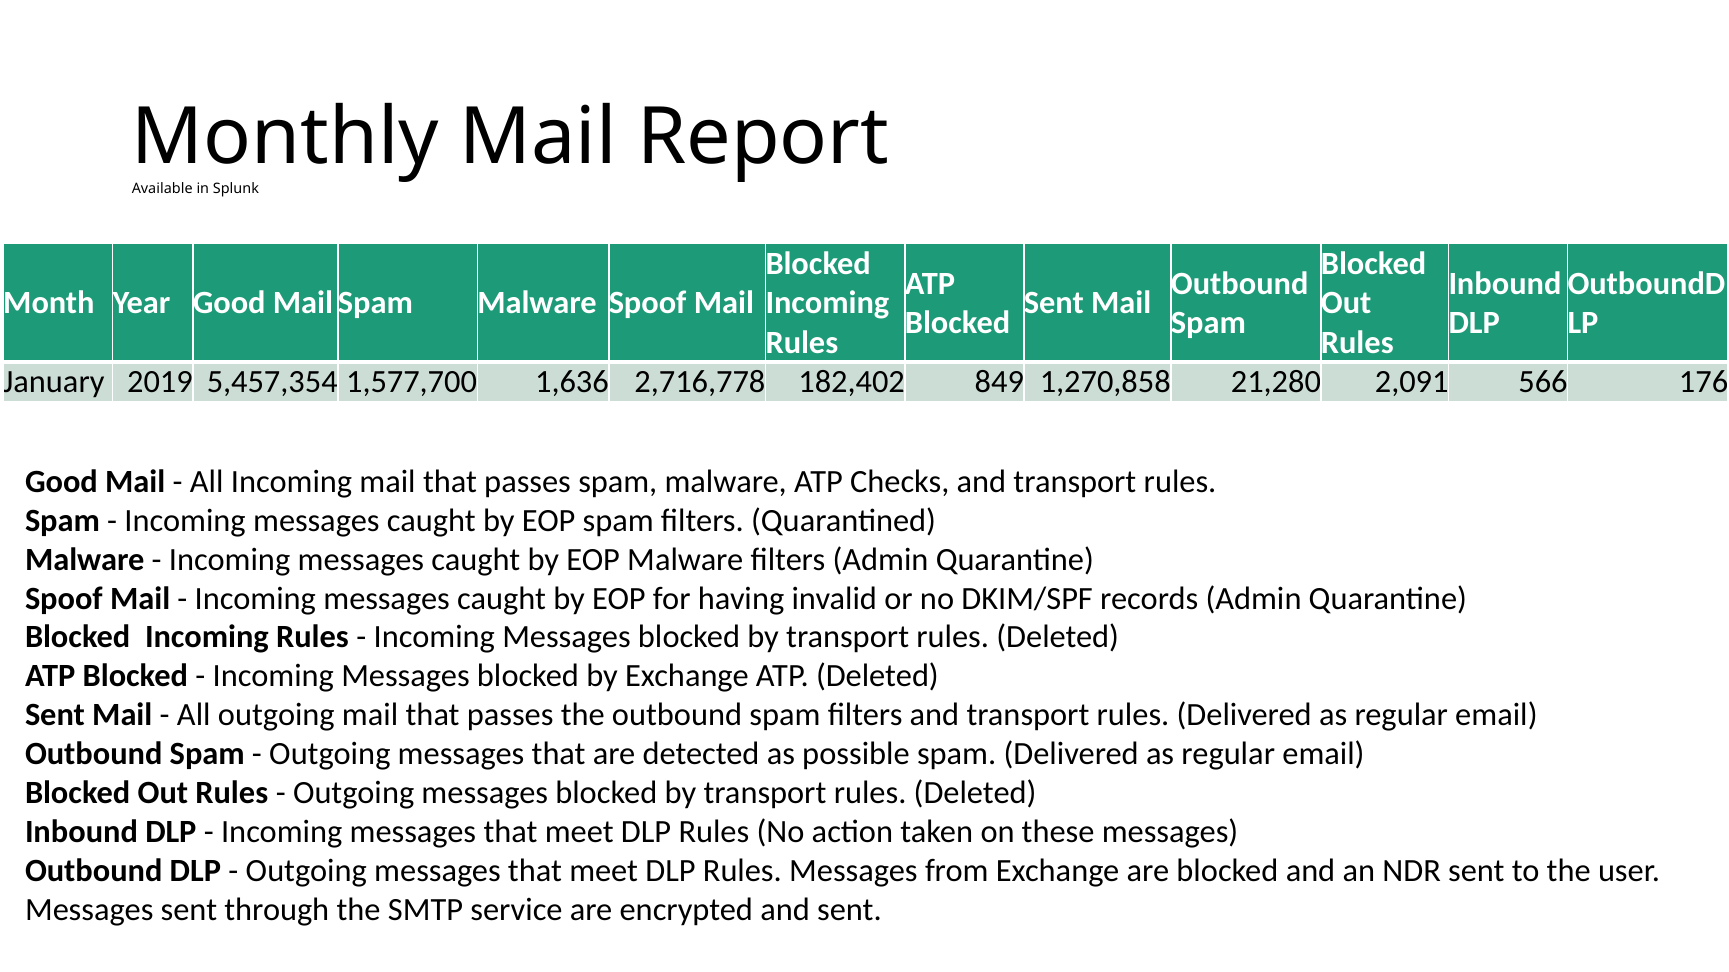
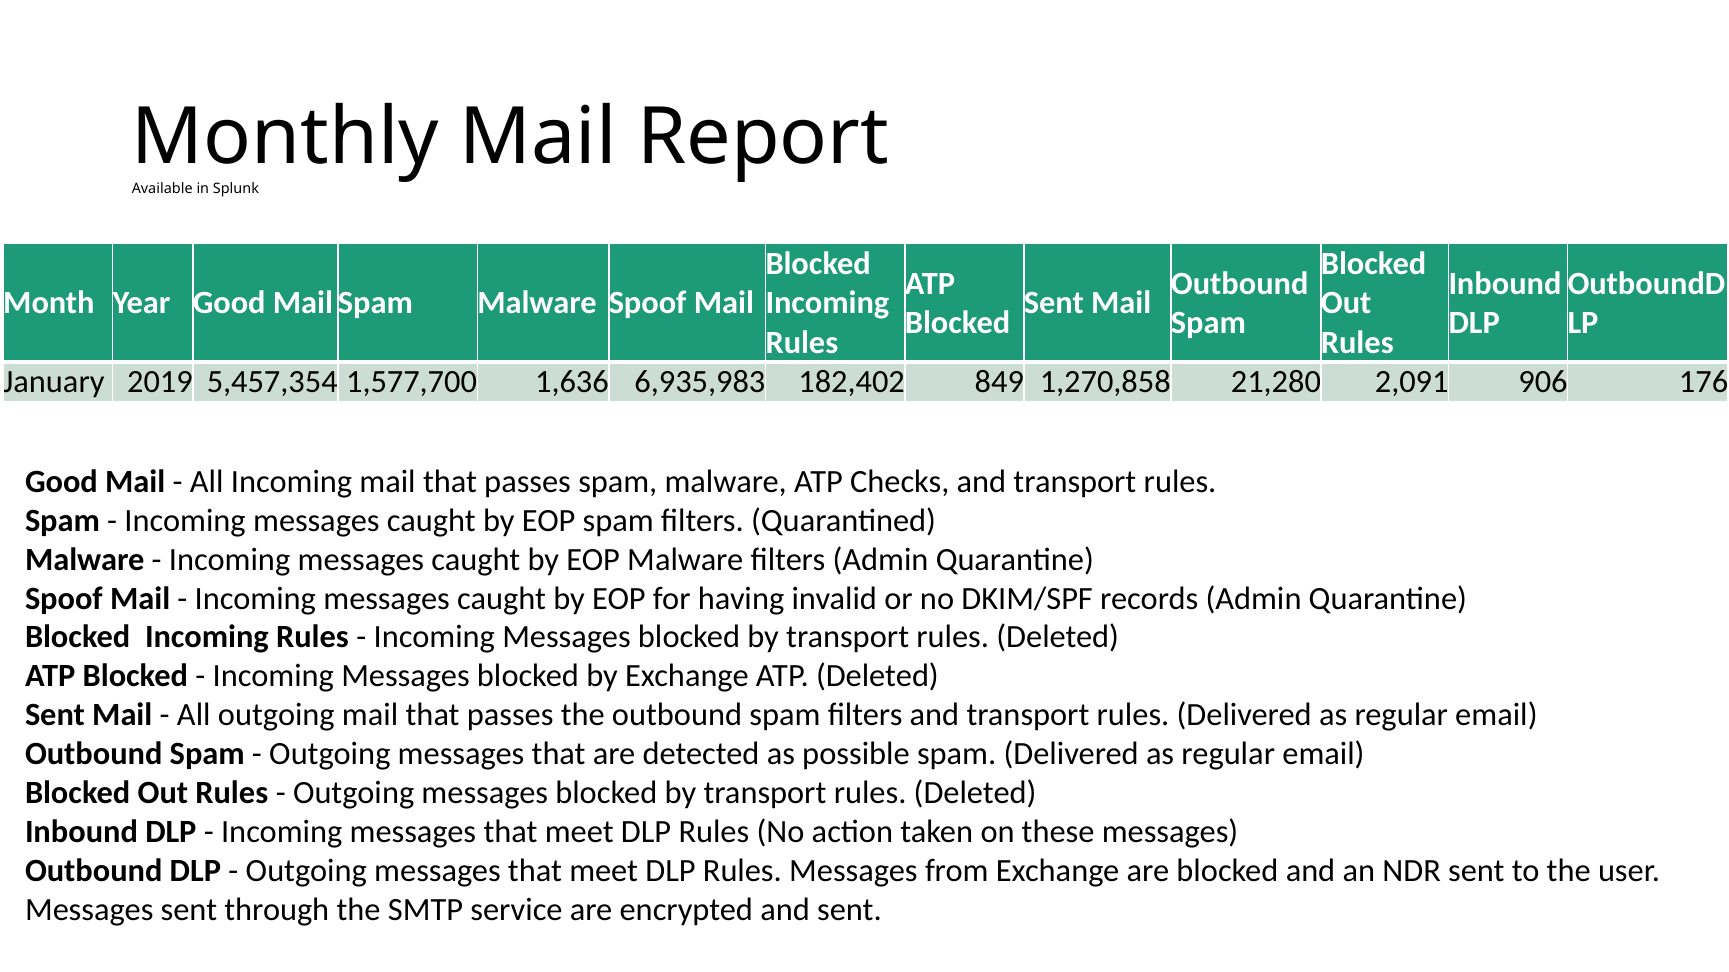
2,716,778: 2,716,778 -> 6,935,983 (700, 382)
566: 566 -> 906 (1543, 382)
